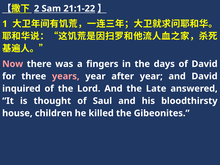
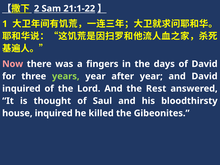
years colour: pink -> light green (66, 76)
Late: Late -> Rest (156, 89)
house children: children -> inquired (54, 113)
